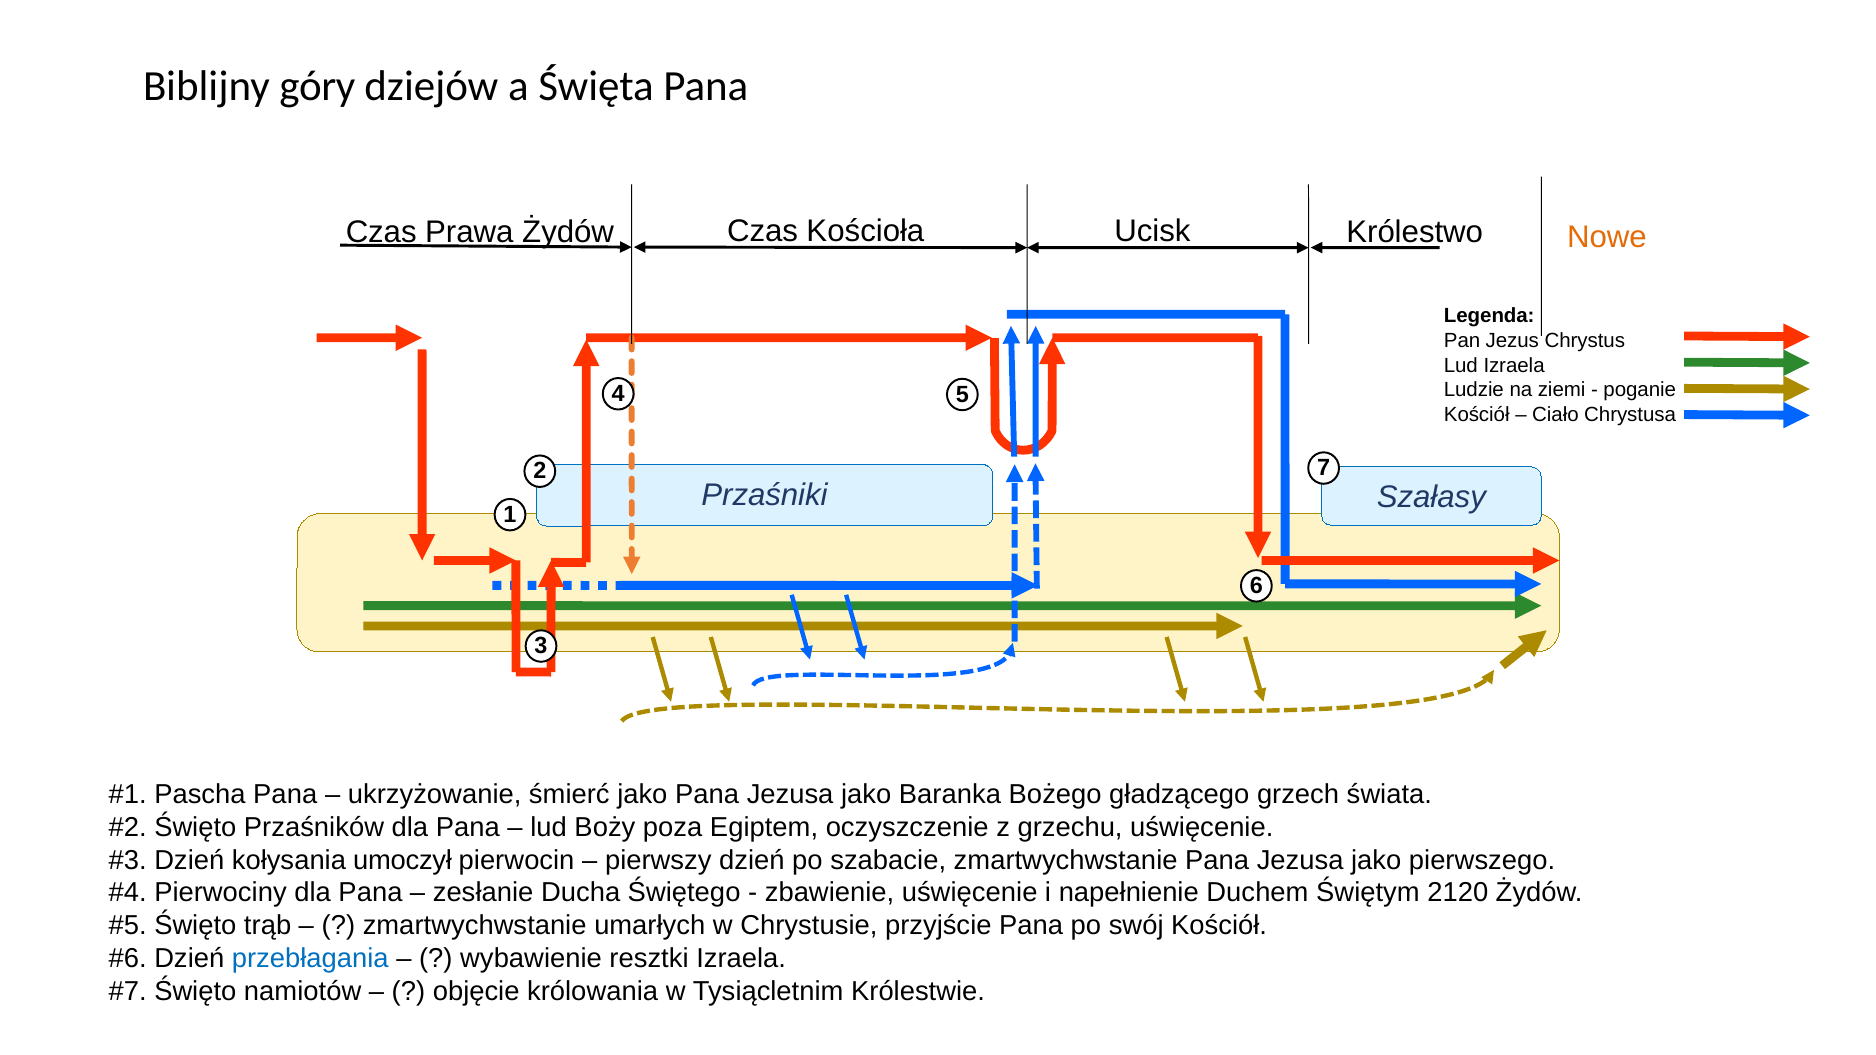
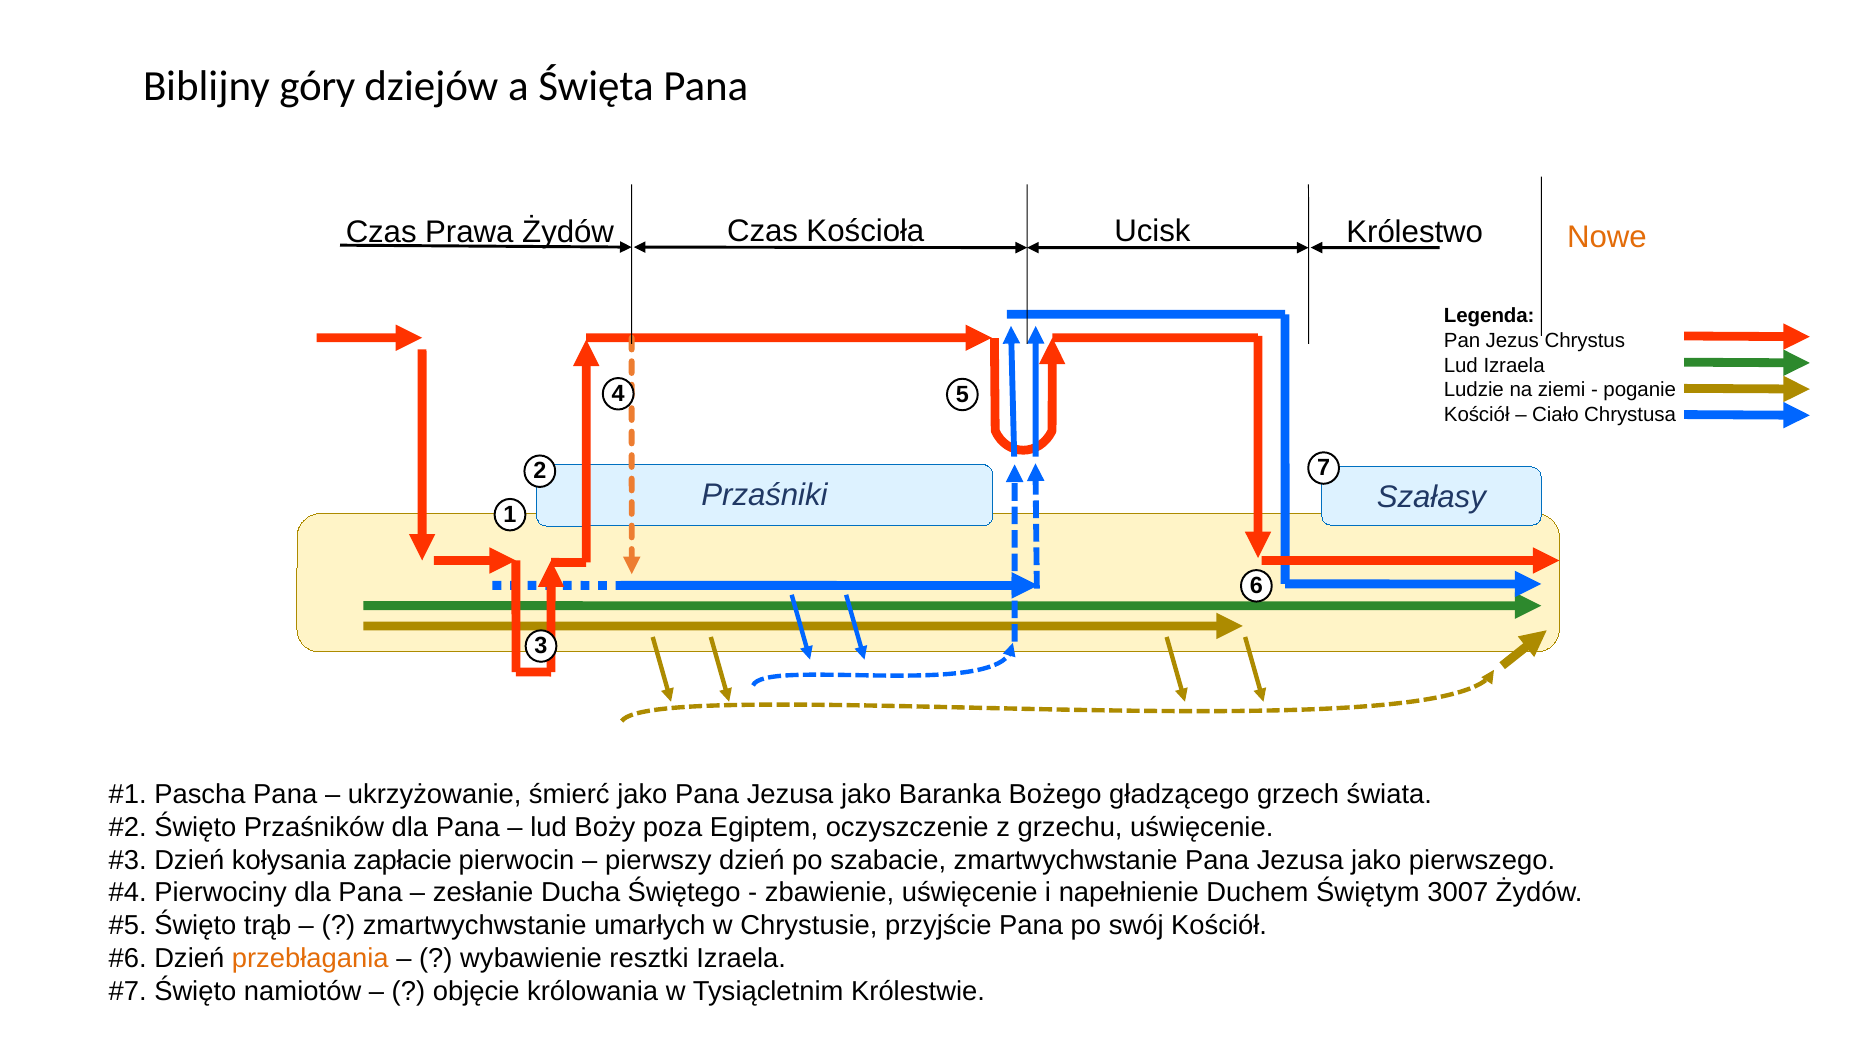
umoczył: umoczył -> zapłacie (403, 860)
2120: 2120 -> 3007 (1458, 893)
przebłagania colour: blue -> orange (310, 959)
